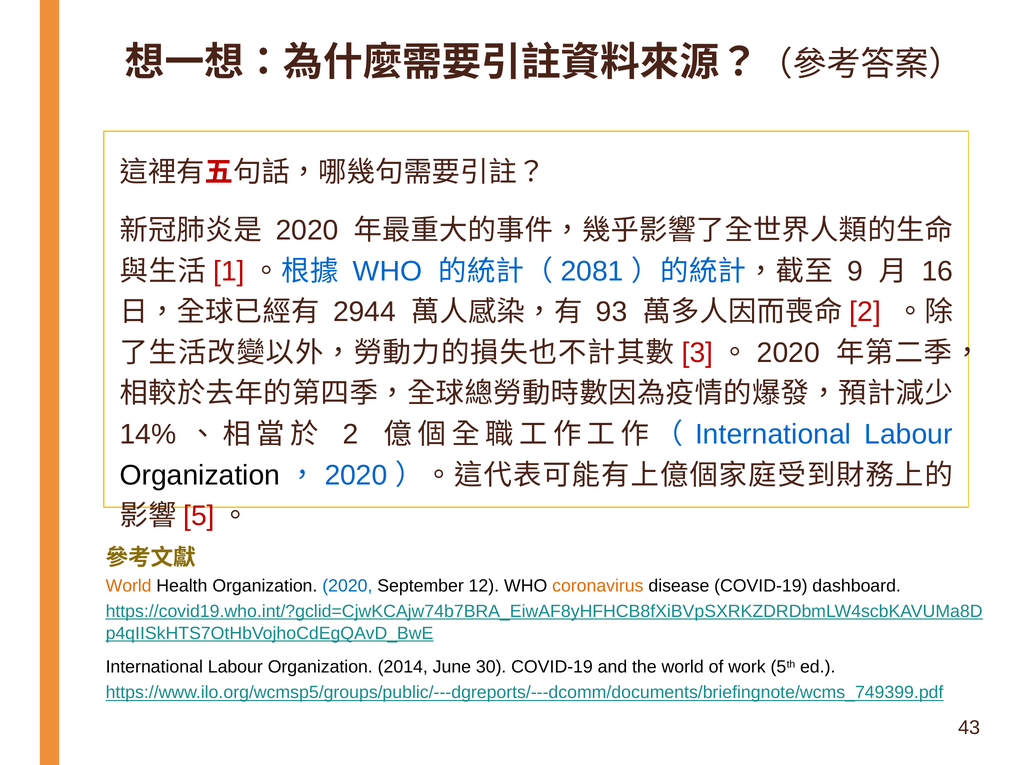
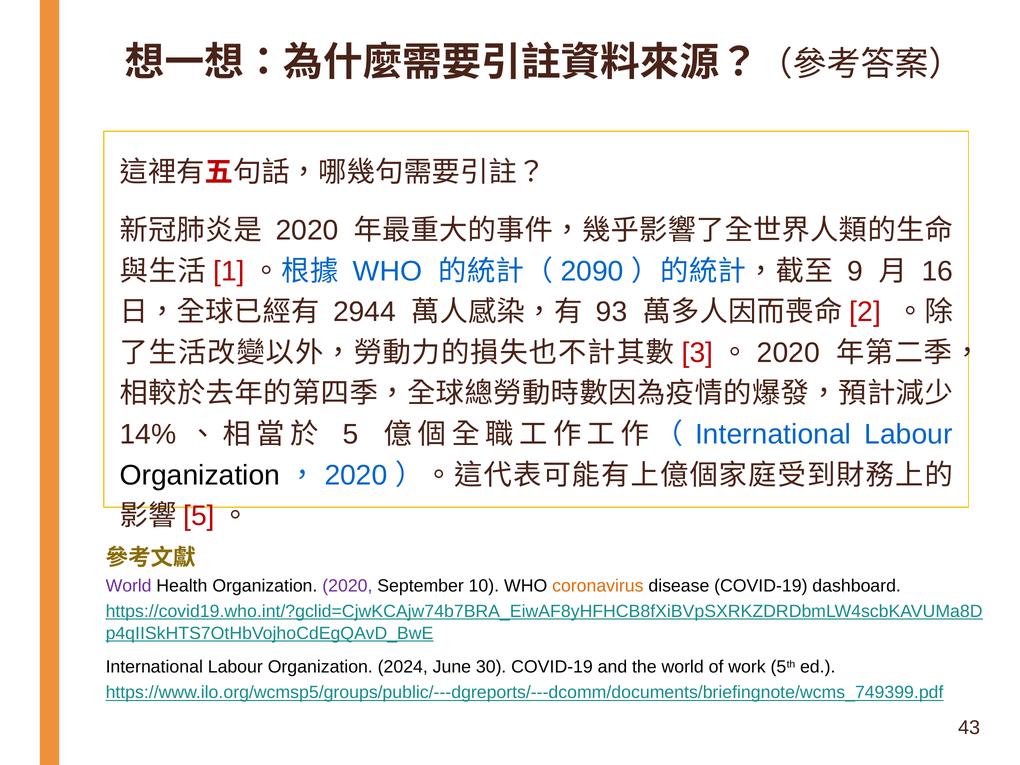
2081: 2081 -> 2090 (592, 271)
2: 2 -> 5 (351, 434)
World colour: orange -> purple (129, 586)
2020 colour: blue -> purple (347, 586)
12: 12 -> 10 (484, 586)
2014: 2014 -> 2024 (403, 667)
